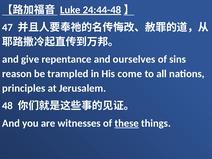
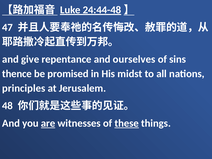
reason: reason -> thence (17, 74)
trampled: trampled -> promised (68, 74)
come: come -> midst (130, 74)
are underline: none -> present (48, 123)
